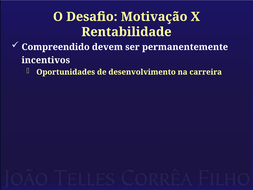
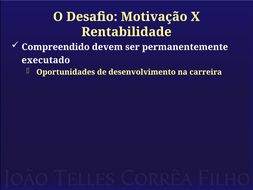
incentivos: incentivos -> executado (46, 60)
